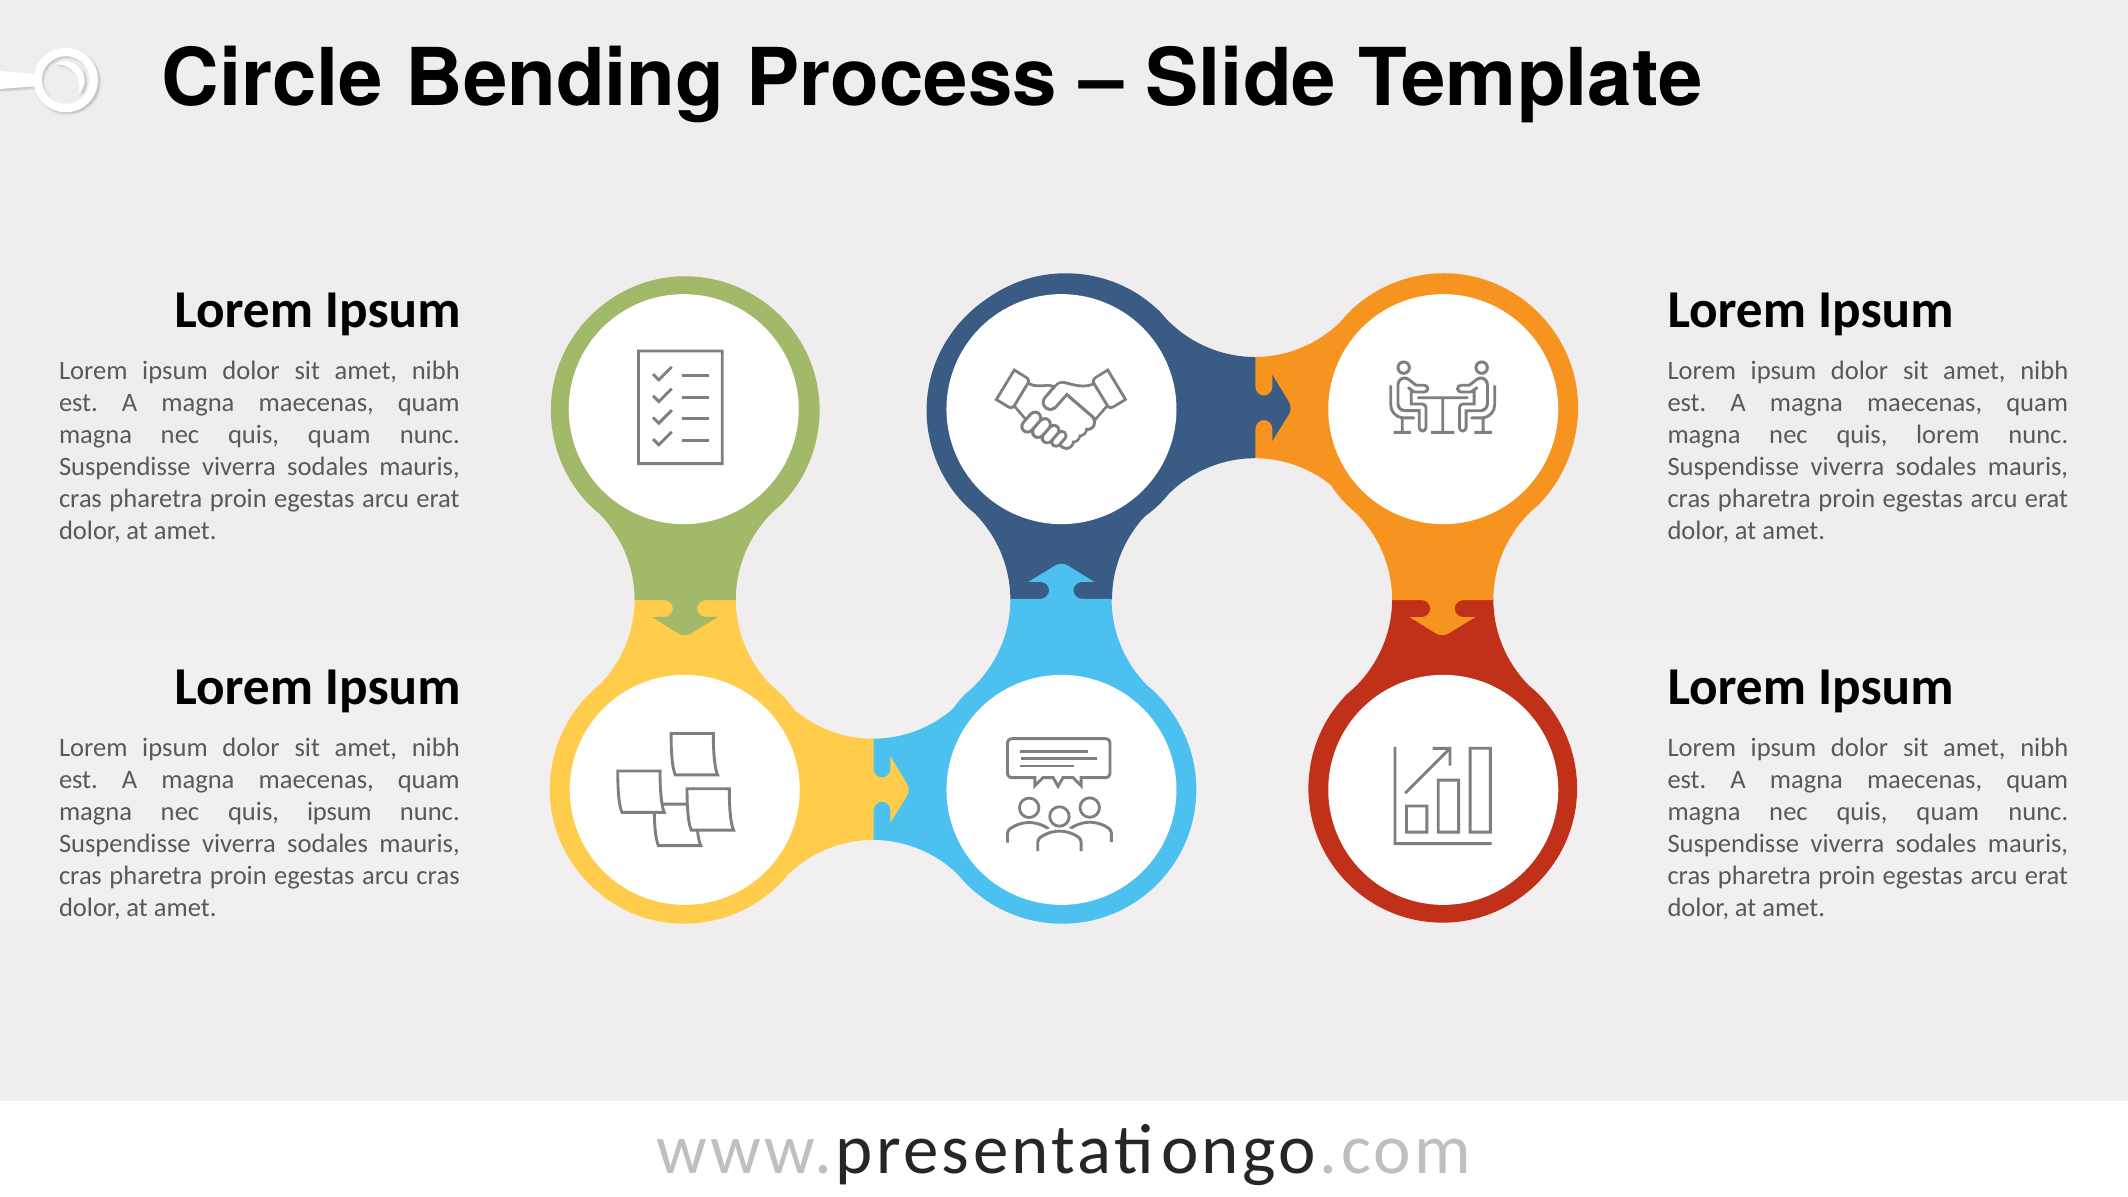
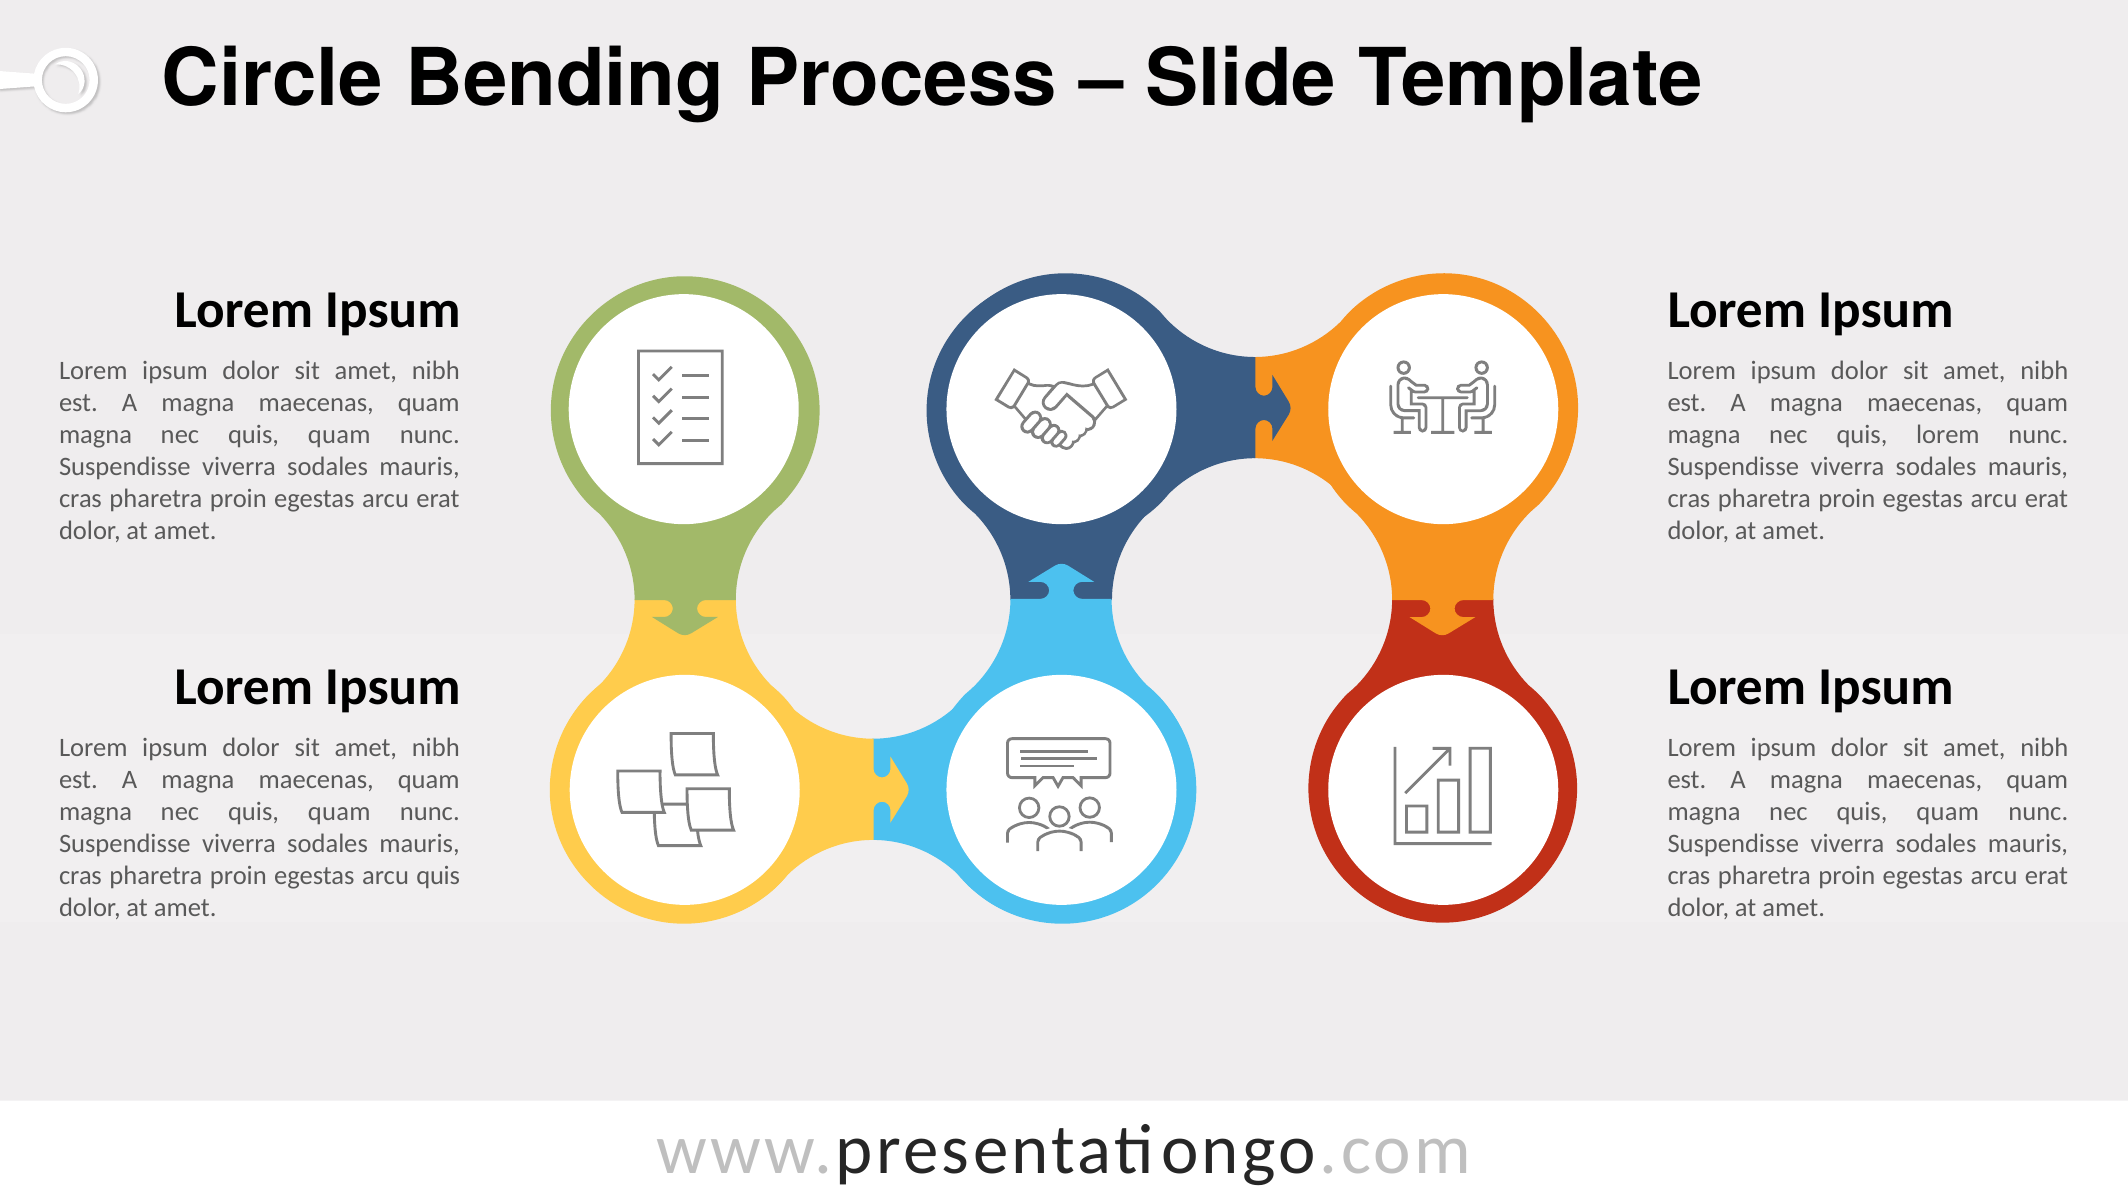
ipsum: ipsum -> quam (339, 812)
arcu cras: cras -> quis (438, 876)
